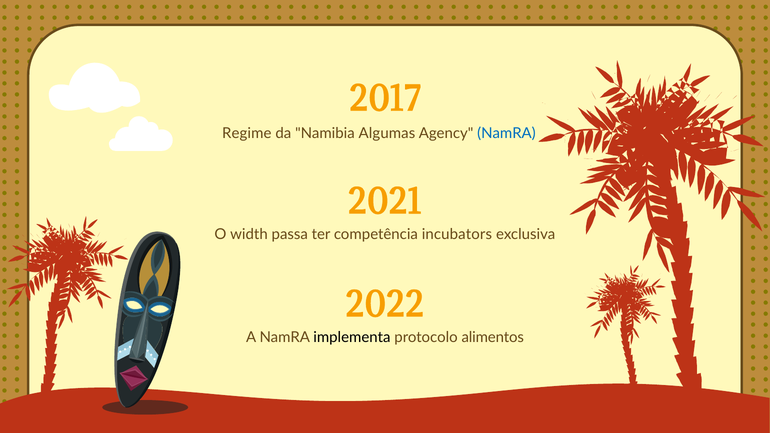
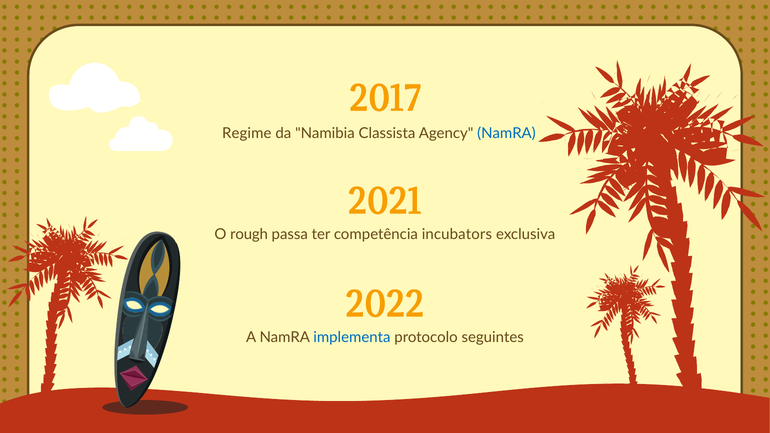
Algumas: Algumas -> Classista (387, 134)
width: width -> rough (249, 234)
implementa colour: black -> blue (352, 337)
alimentos: alimentos -> seguintes (493, 337)
